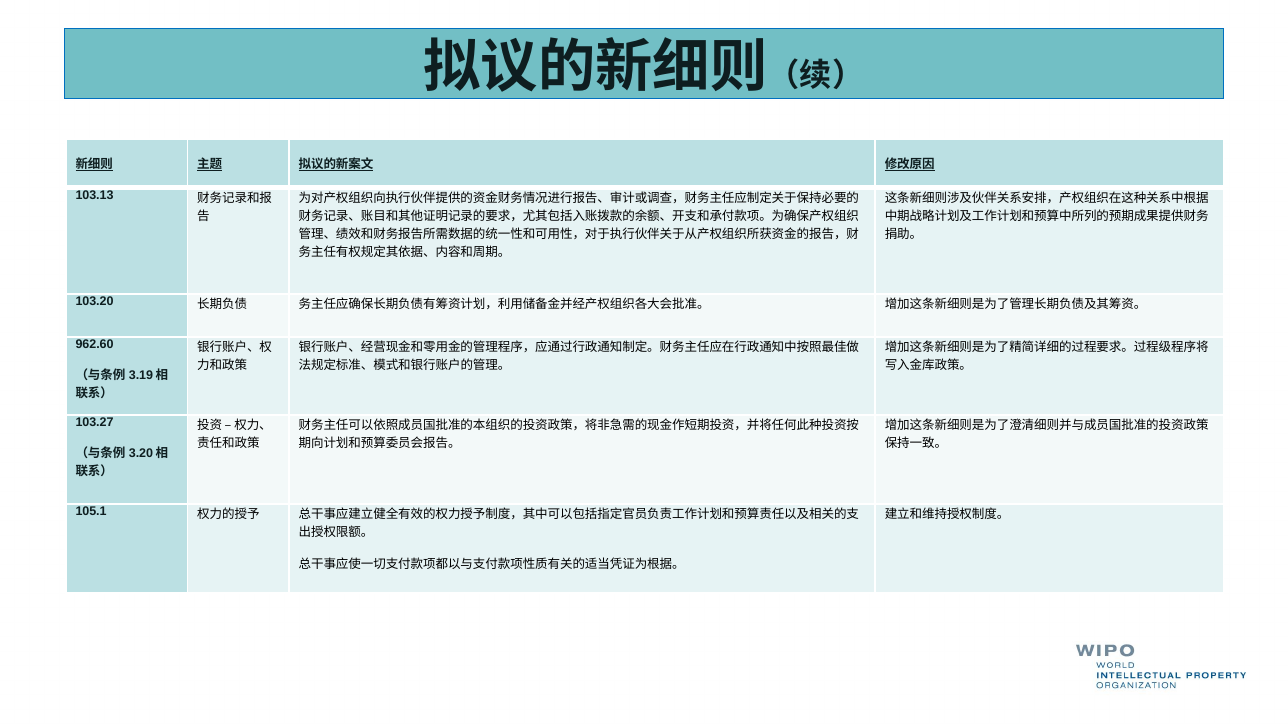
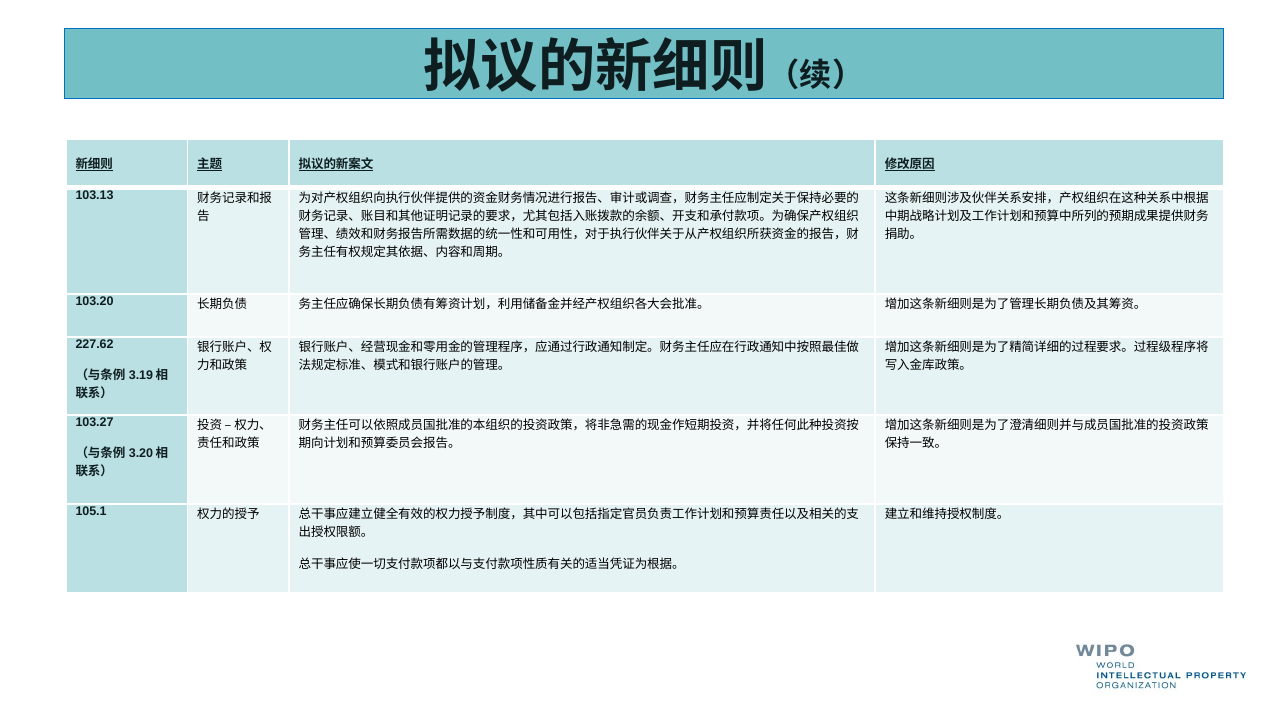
962.60: 962.60 -> 227.62 (95, 344)
